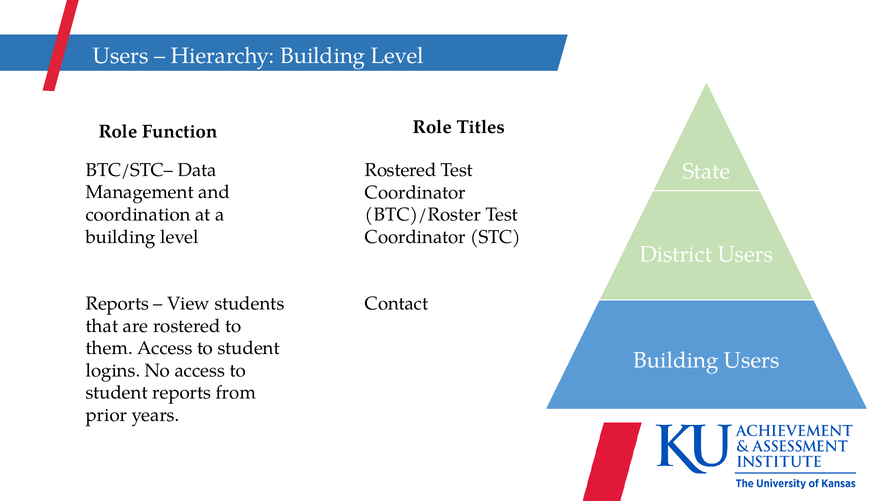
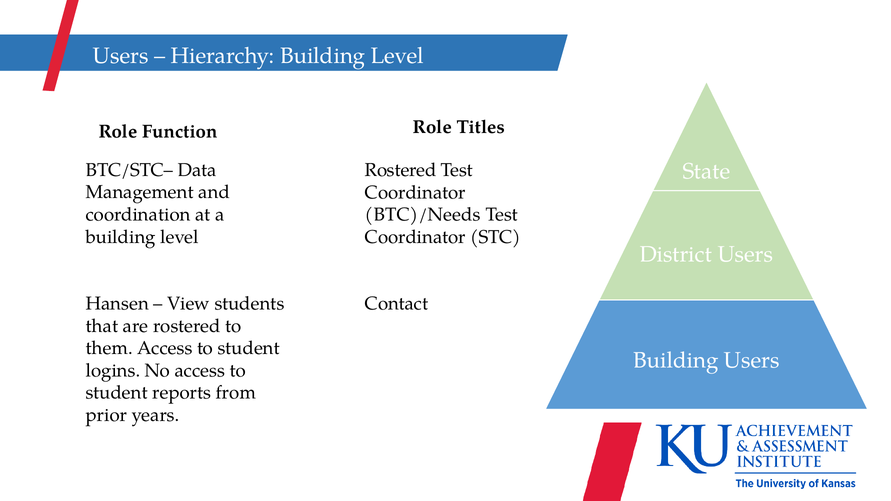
BTC)/Roster: BTC)/Roster -> BTC)/Needs (423, 215)
Reports: Reports -> Hansen (117, 304)
